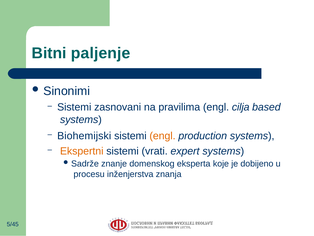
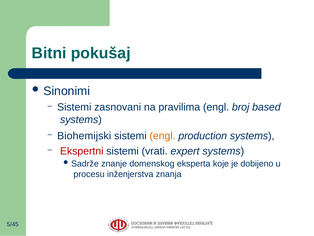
paljenje: paljenje -> pokušaj (101, 53)
cilja: cilja -> broj (241, 107)
Ekspertni colour: orange -> red (82, 151)
